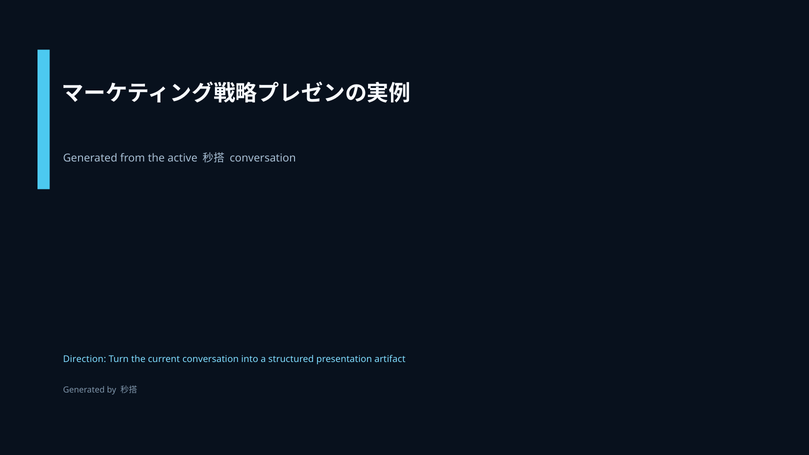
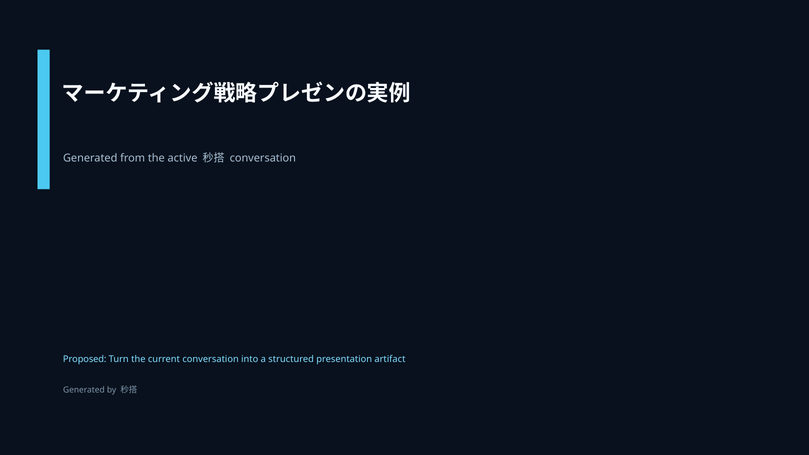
Direction: Direction -> Proposed (85, 359)
